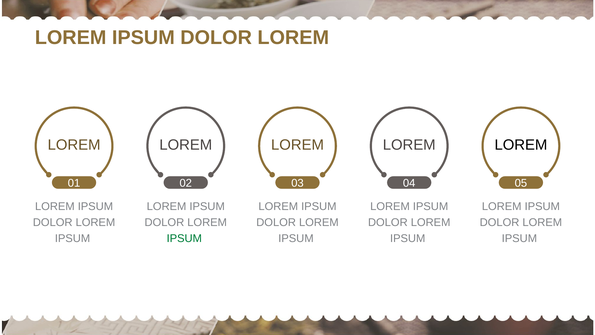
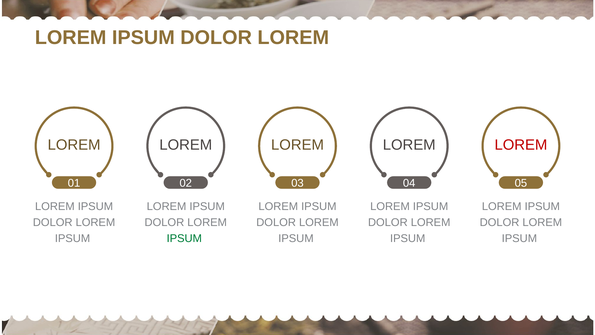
LOREM colour: black -> red (521, 145)
